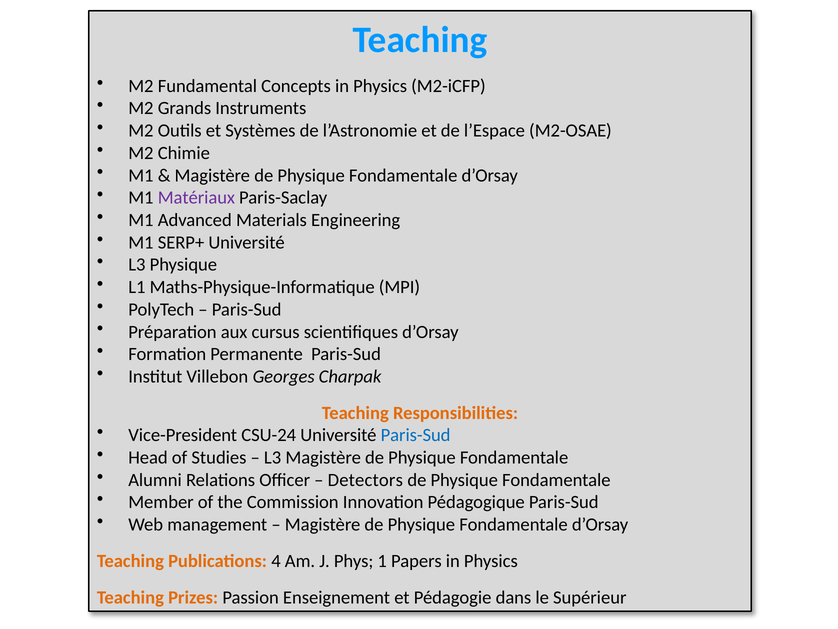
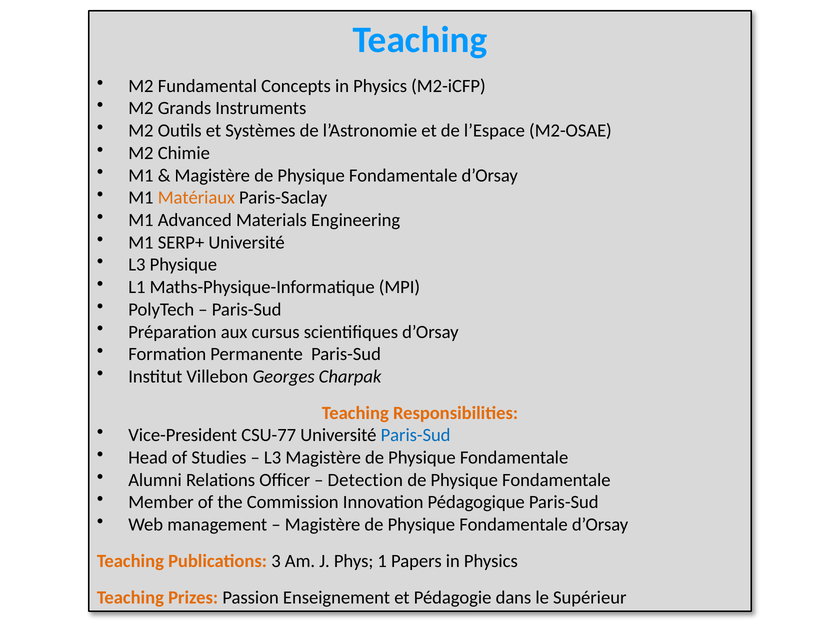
Matériaux colour: purple -> orange (196, 198)
CSU-24: CSU-24 -> CSU-77 (269, 435)
Detectors: Detectors -> Detection (365, 480)
4: 4 -> 3 (276, 561)
